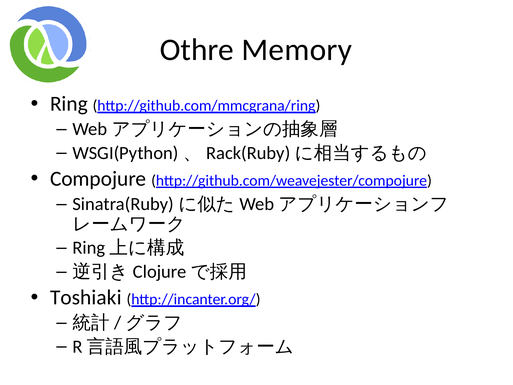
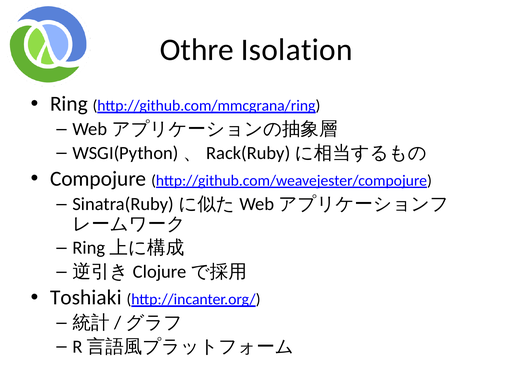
Memory: Memory -> Isolation (297, 50)
